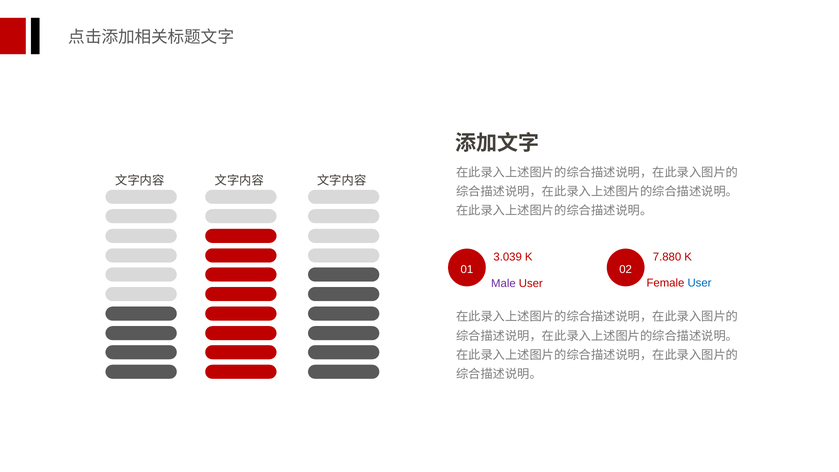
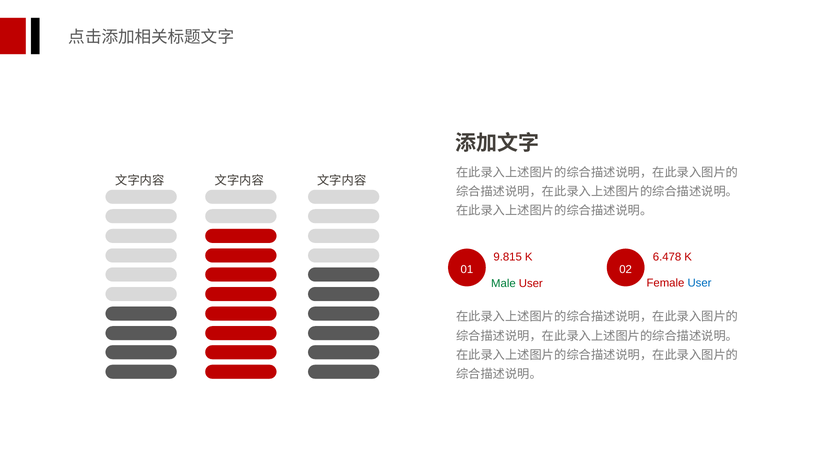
3.039: 3.039 -> 9.815 (508, 257)
7.880: 7.880 -> 6.478 (667, 257)
Male colour: purple -> green (503, 284)
